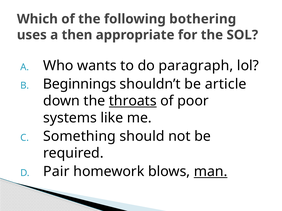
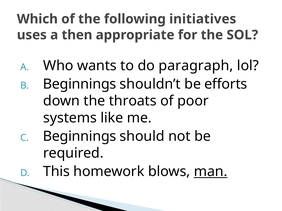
bothering: bothering -> initiatives (203, 19)
article: article -> efforts (226, 84)
throats underline: present -> none (133, 101)
Something: Something -> Beginnings (80, 137)
Pair: Pair -> This (56, 172)
